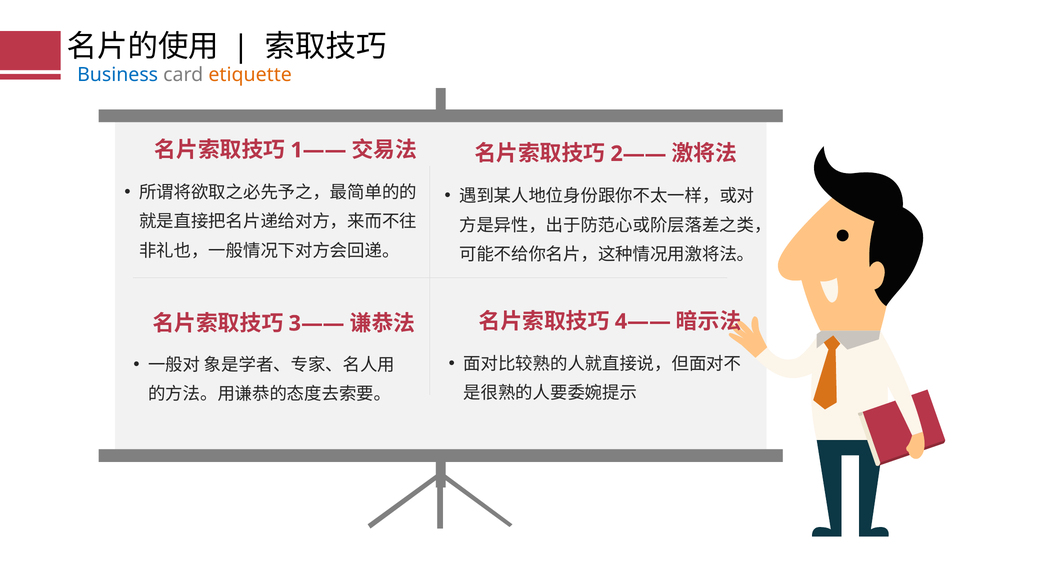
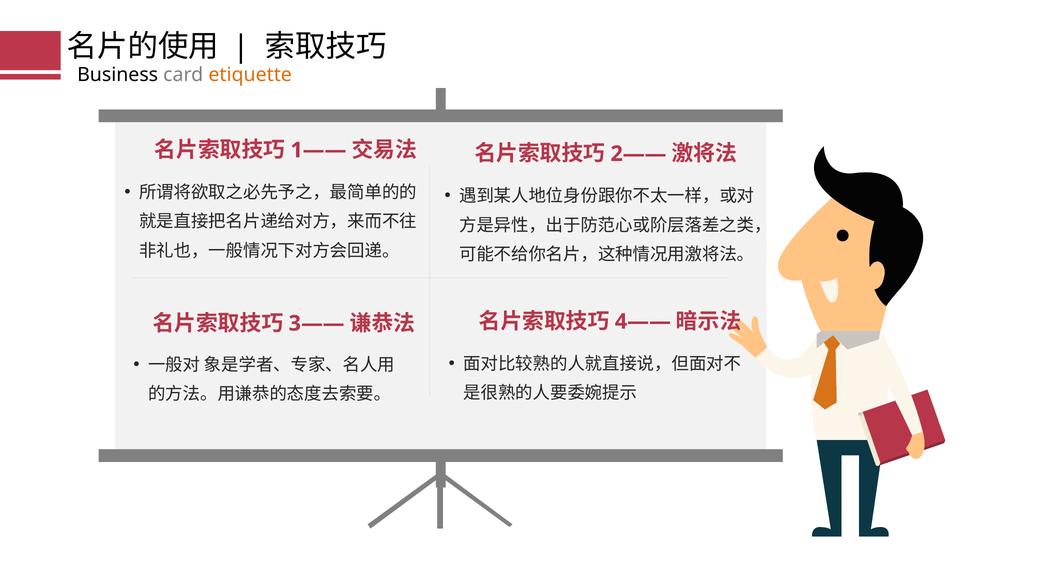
Business colour: blue -> black (118, 75)
